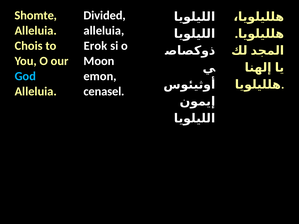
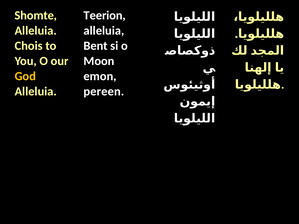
Divided: Divided -> Teerion (105, 15)
Erok: Erok -> Bent (96, 46)
God colour: light blue -> yellow (25, 76)
cenasel: cenasel -> pereen (104, 91)
